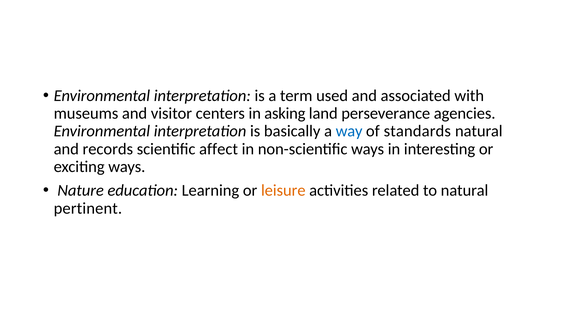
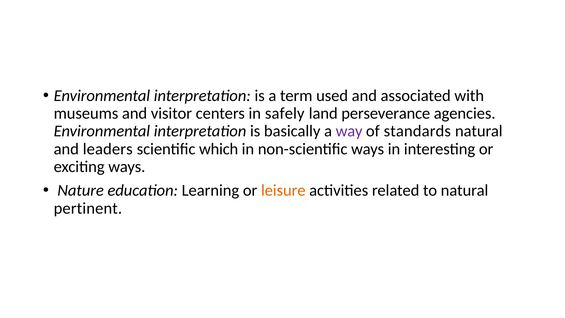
asking: asking -> safely (285, 113)
way colour: blue -> purple (349, 131)
records: records -> leaders (108, 149)
affect: affect -> which (219, 149)
